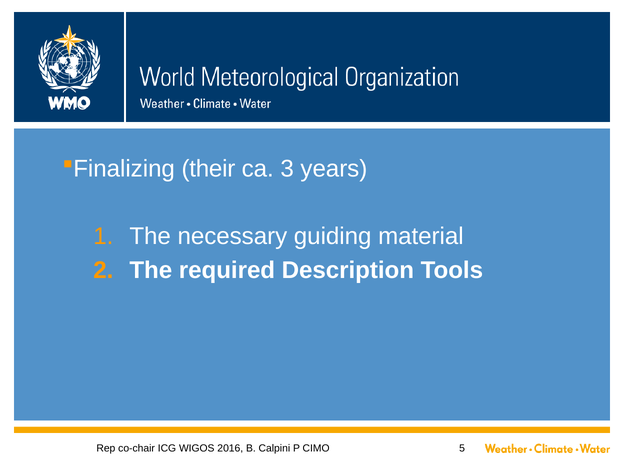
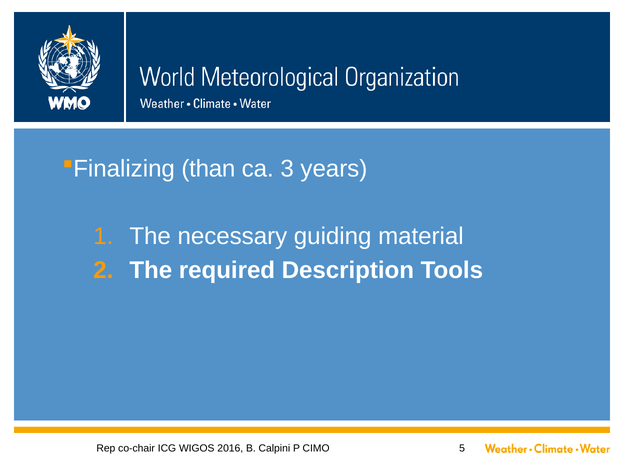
their: their -> than (208, 169)
